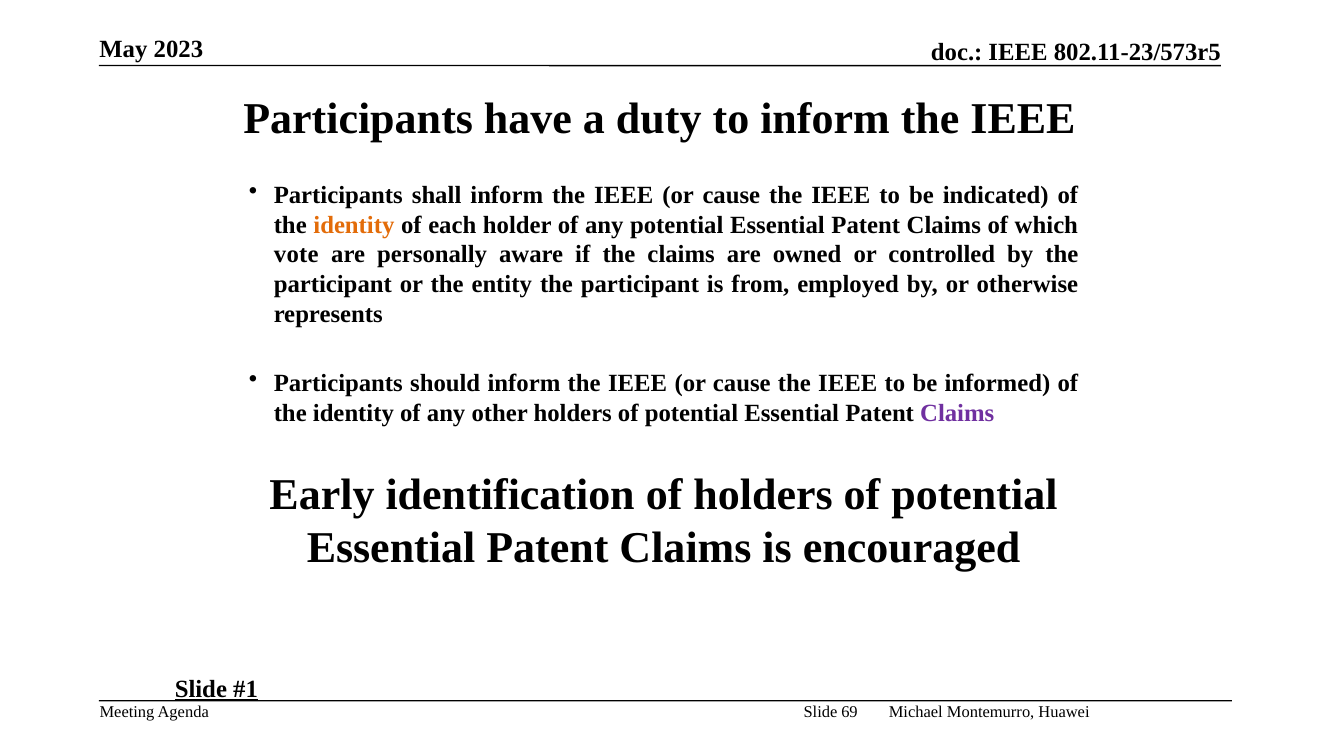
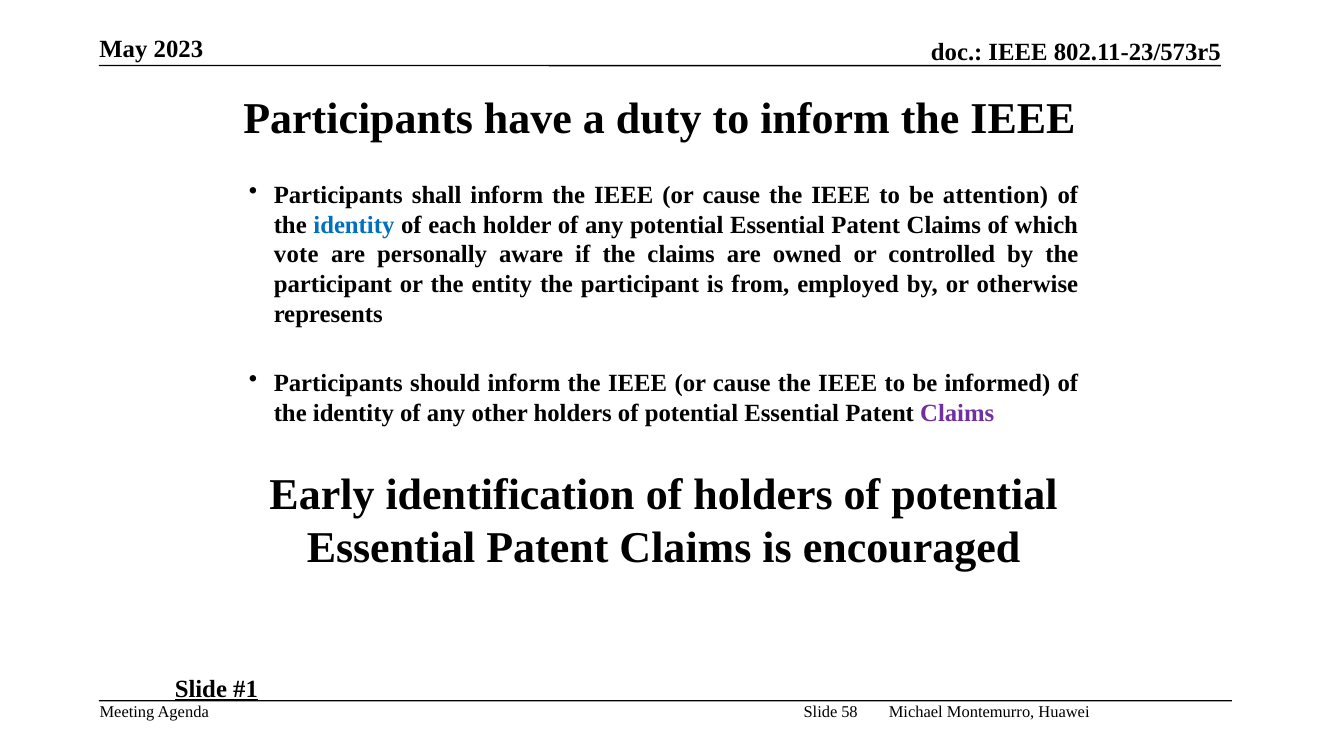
indicated: indicated -> attention (996, 196)
identity colour: orange -> blue (354, 225)
69: 69 -> 58 (850, 712)
